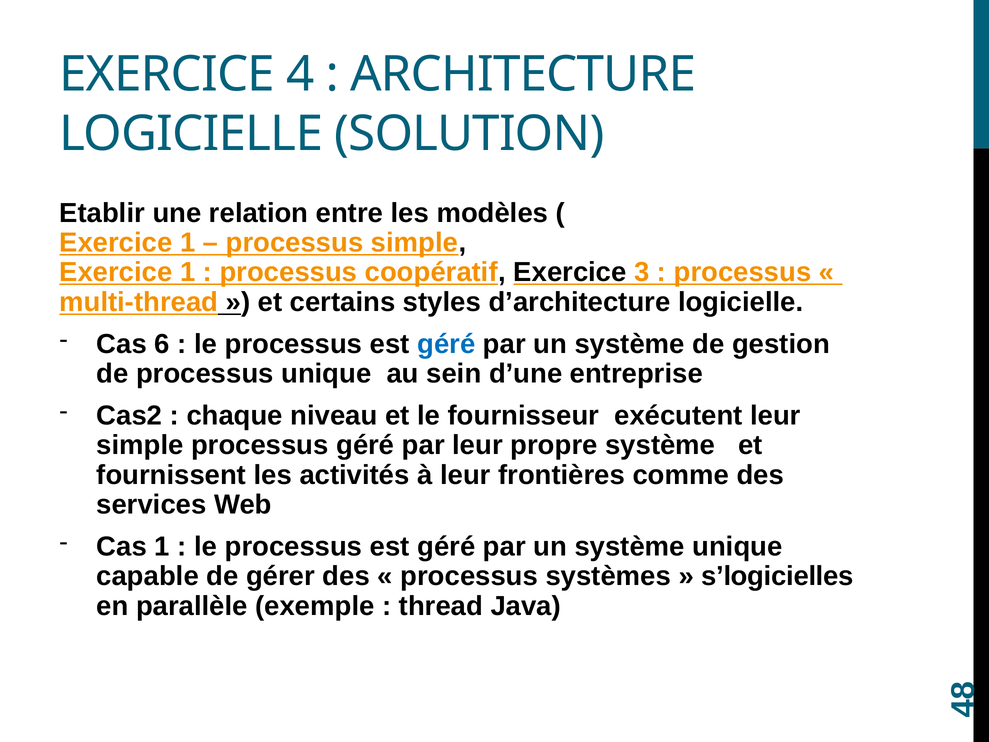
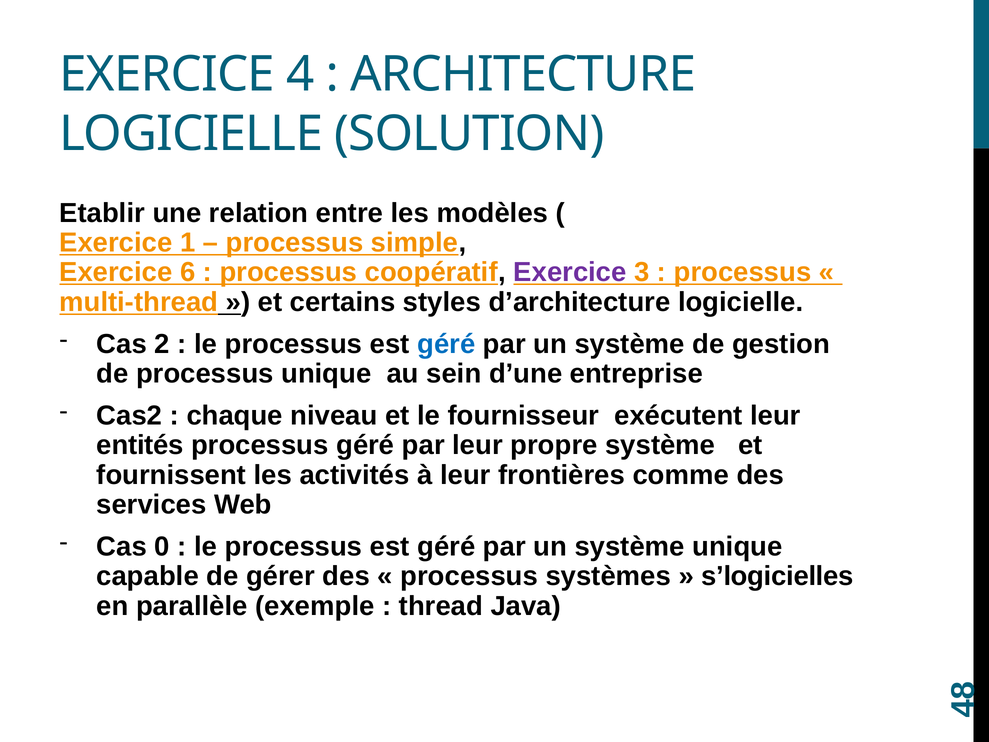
1: 1 -> 6 (188, 272)
Exercice colour: black -> purple (570, 272)
6: 6 -> 2 (162, 344)
simple: simple -> entités (140, 445)
Cas 1: 1 -> 0 (162, 547)
